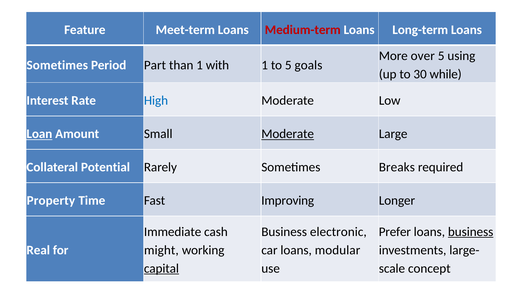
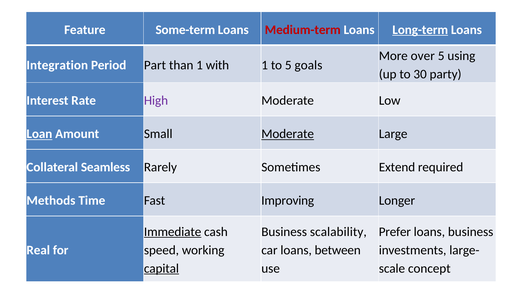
Meet-term: Meet-term -> Some-term (185, 30)
Long-term underline: none -> present (420, 30)
Sometimes: Sometimes -> Integration (57, 65)
while: while -> party (446, 74)
High colour: blue -> purple (156, 100)
Potential: Potential -> Seamless (105, 167)
Breaks: Breaks -> Extend (397, 167)
Property: Property -> Methods (51, 200)
Immediate underline: none -> present (173, 231)
electronic: electronic -> scalability (338, 231)
business underline: present -> none (471, 231)
might: might -> speed (161, 250)
modular: modular -> between (338, 250)
